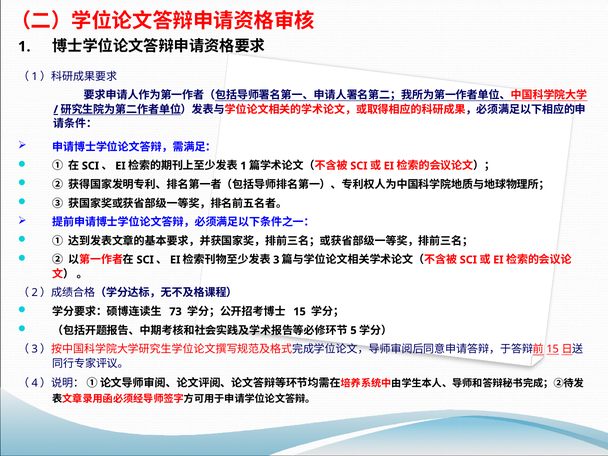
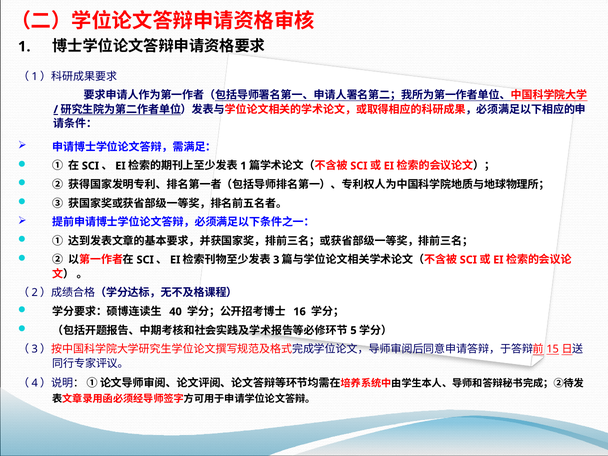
73: 73 -> 40 (176, 312)
15: 15 -> 16 (300, 312)
